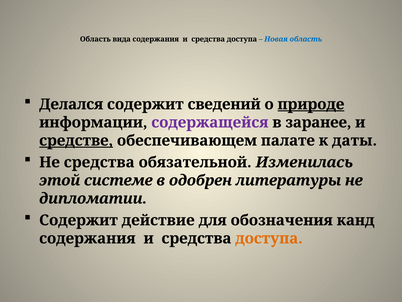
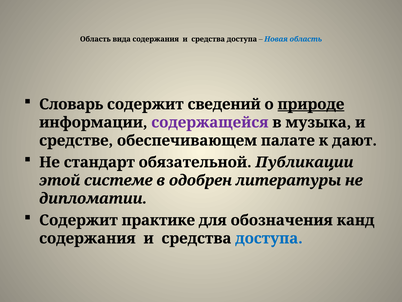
Делался: Делался -> Словарь (71, 104)
заранее: заранее -> музыка (318, 122)
средстве underline: present -> none (76, 140)
даты: даты -> дают (354, 140)
Не средства: средства -> стандарт (99, 162)
Изменилась: Изменилась -> Публикации (304, 162)
действие: действие -> практике (158, 220)
доступа colour: orange -> blue (269, 238)
